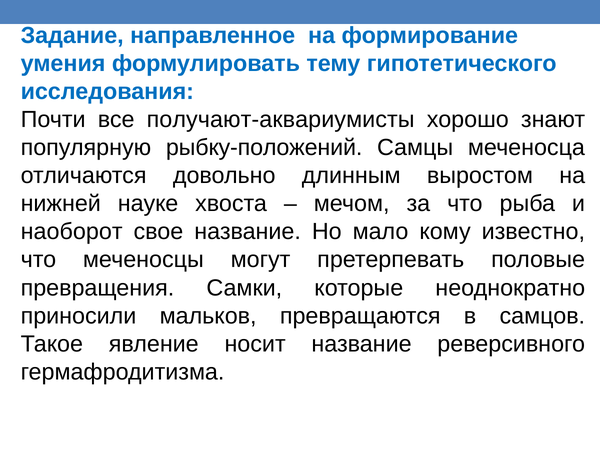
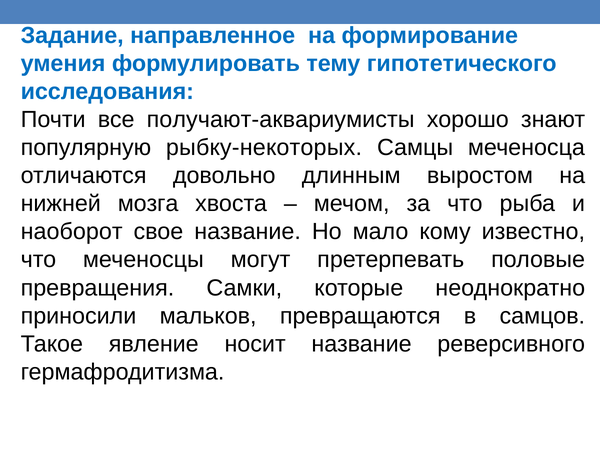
рыбку-положений: рыбку-положений -> рыбку-некоторых (264, 148)
науке: науке -> мозга (148, 204)
